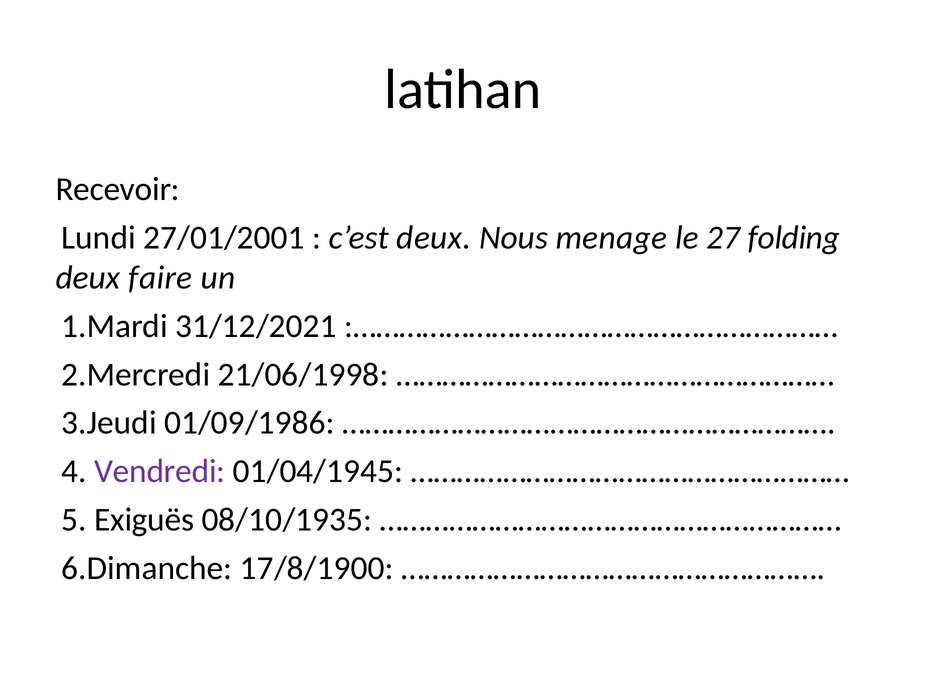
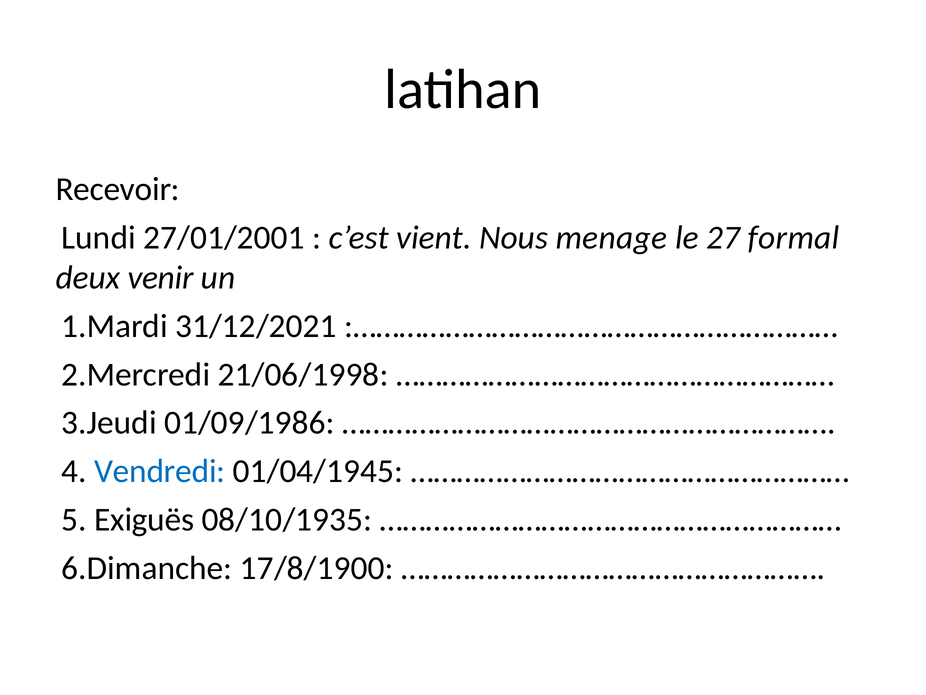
c’est deux: deux -> vient (434, 237)
folding: folding -> formal (794, 237)
faire: faire -> venir (161, 278)
Vendredi colour: purple -> blue (160, 471)
